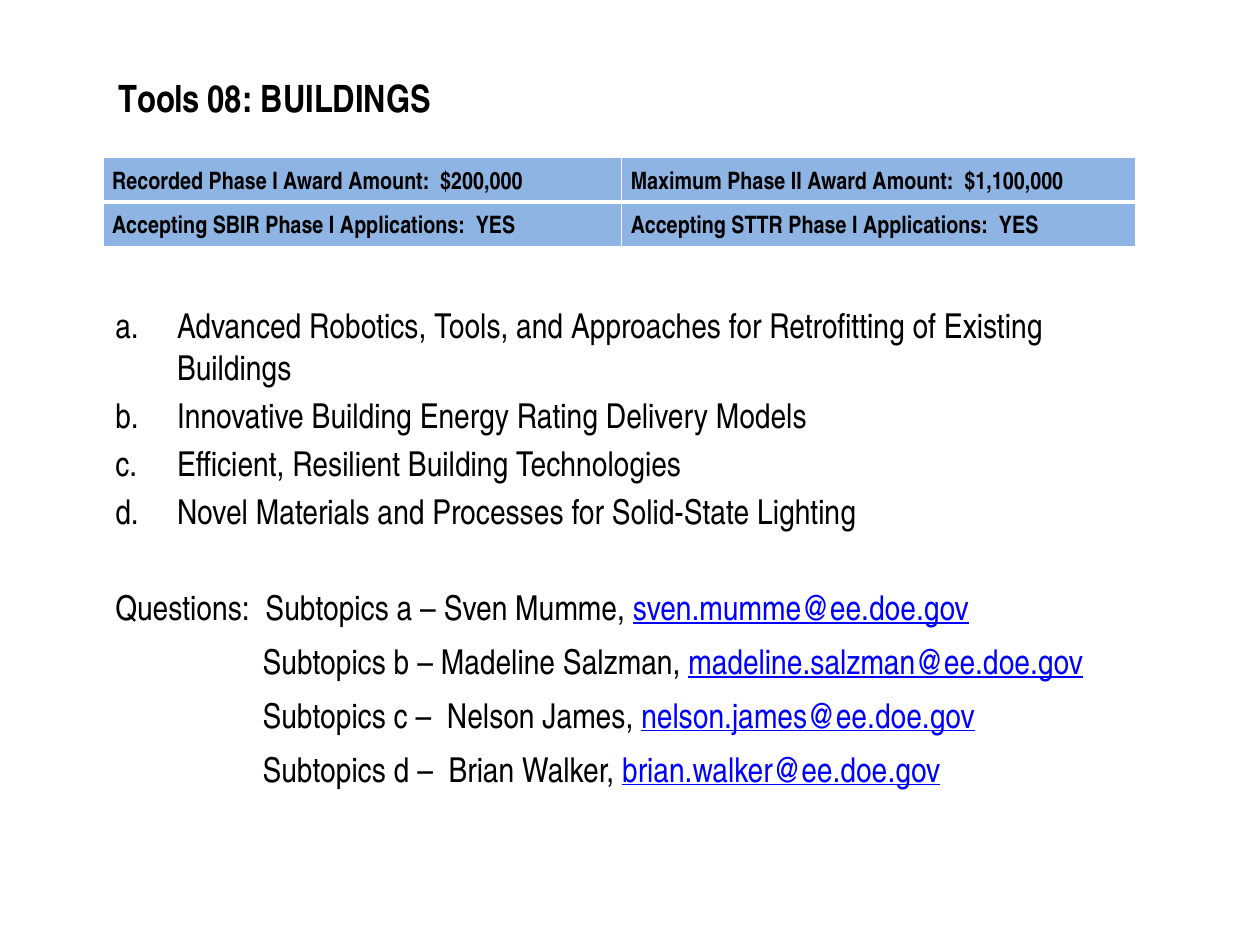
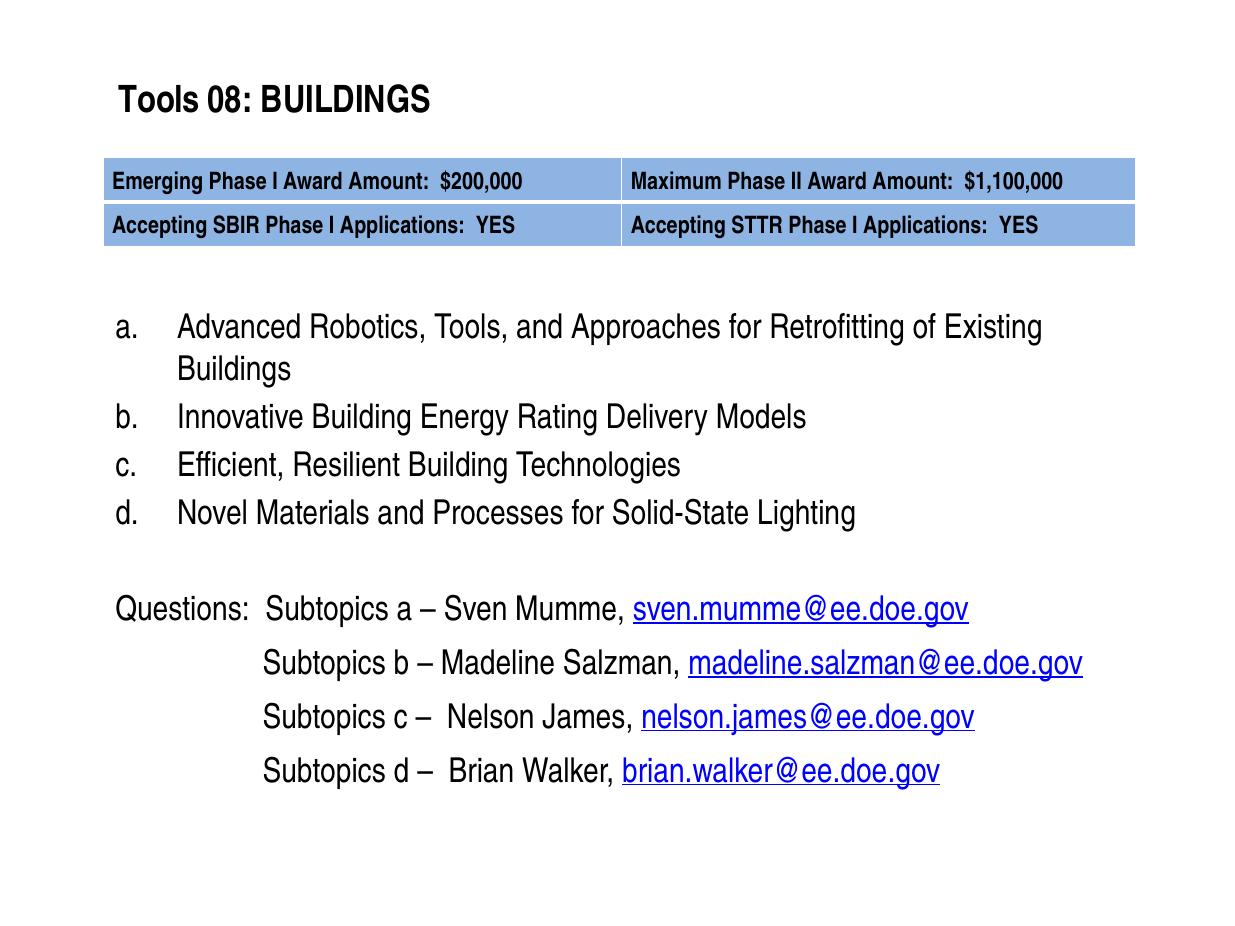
Recorded: Recorded -> Emerging (158, 181)
